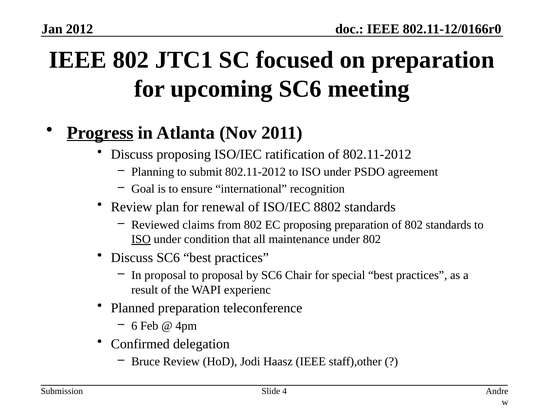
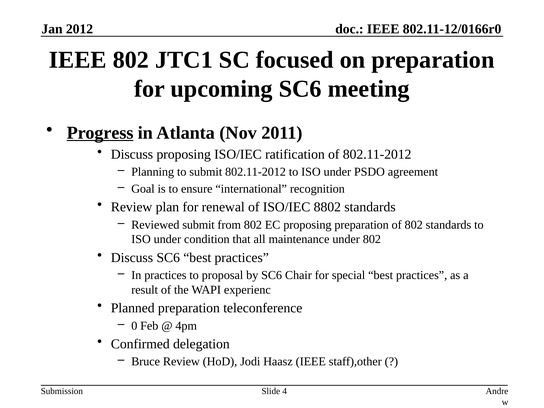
Reviewed claims: claims -> submit (199, 225)
ISO underline: present -> none (141, 239)
In proposal: proposal -> practices (165, 275)
6: 6 -> 0 (134, 326)
